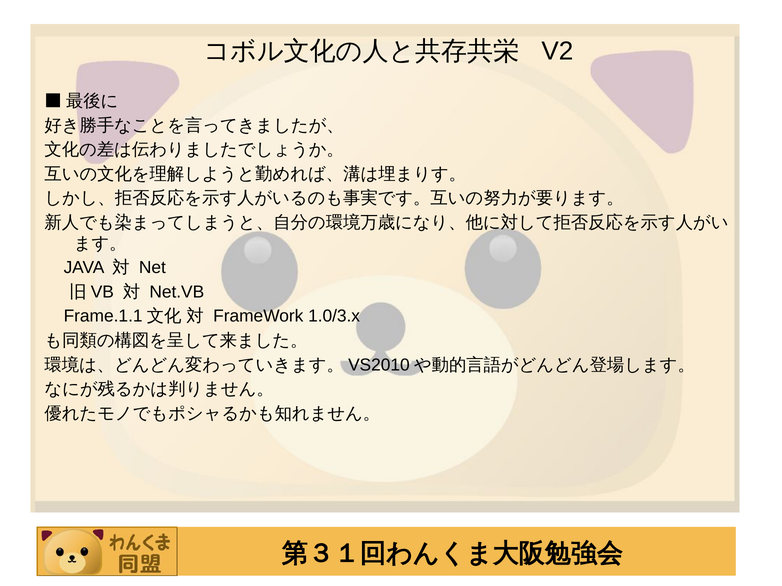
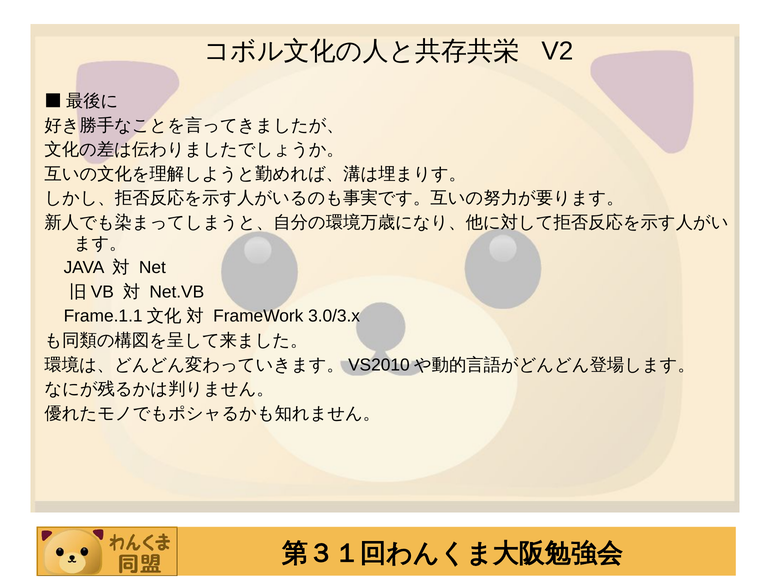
1.0/3.x: 1.0/3.x -> 3.0/3.x (334, 316)
